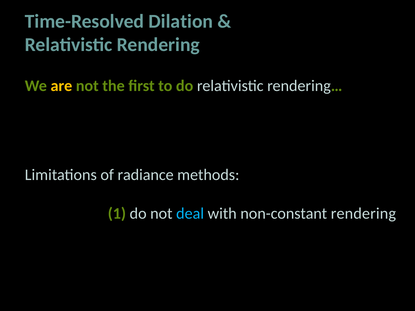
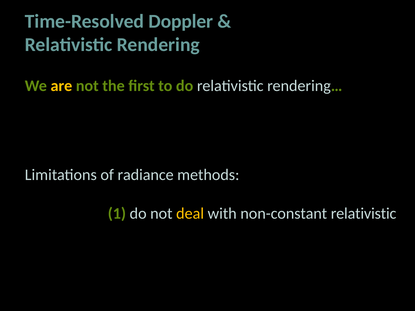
Dilation: Dilation -> Doppler (181, 21)
deal colour: light blue -> yellow (190, 214)
non-constant rendering: rendering -> relativistic (364, 214)
